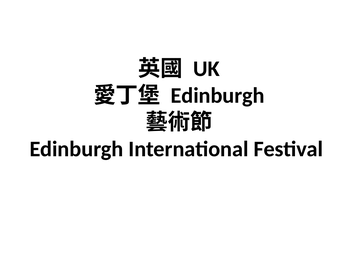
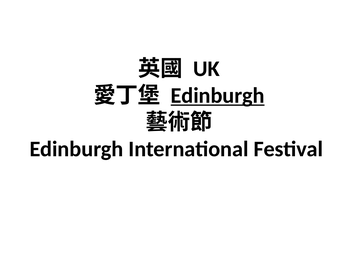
Edinburgh underline: none -> present (218, 96)
